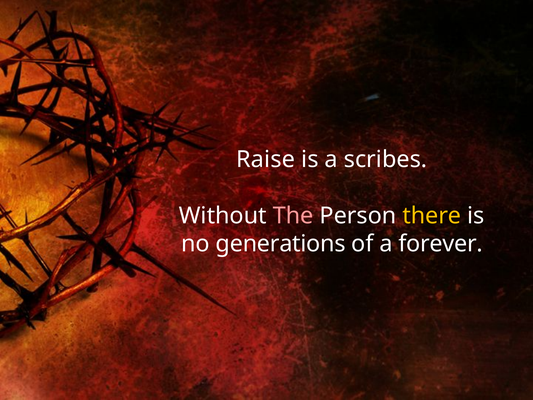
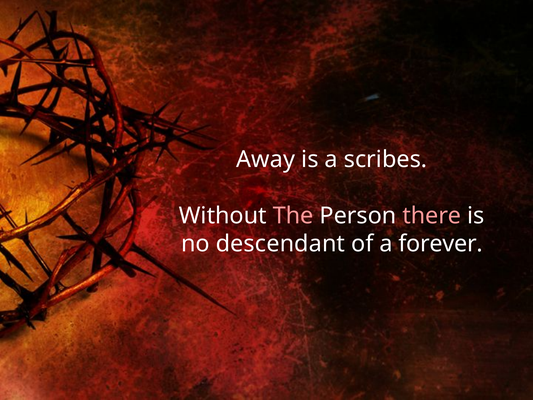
Raise: Raise -> Away (266, 159)
there colour: yellow -> pink (432, 216)
generations: generations -> descendant (280, 244)
